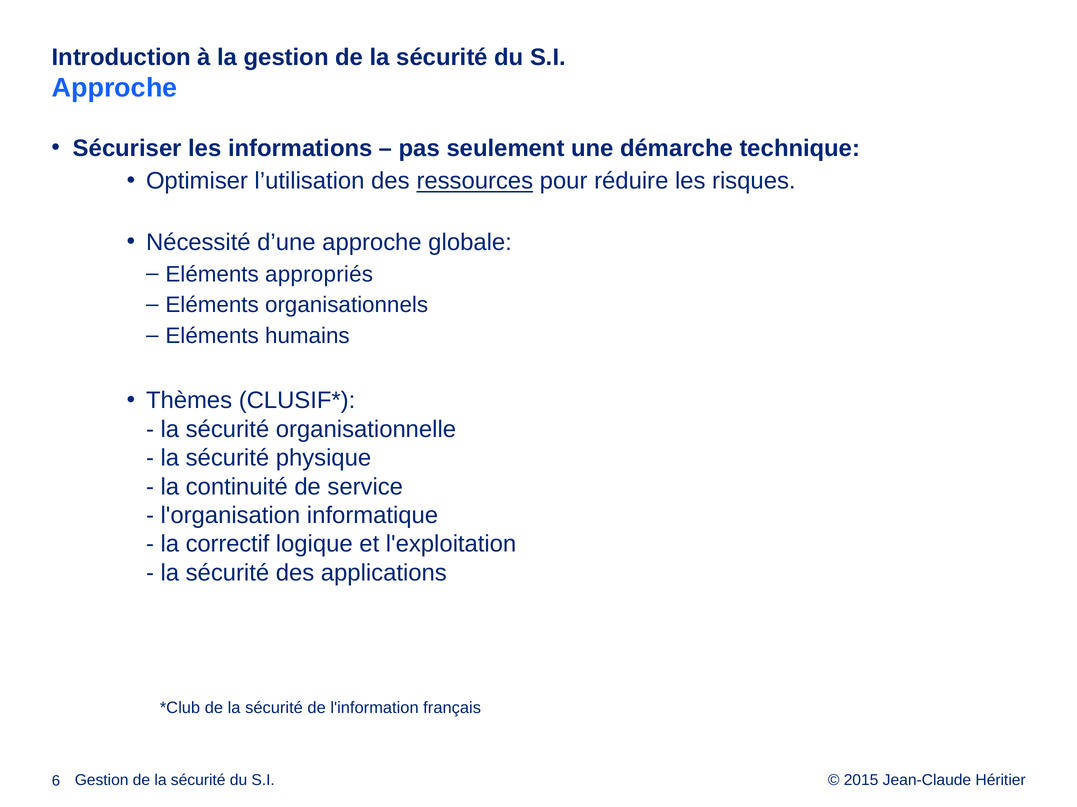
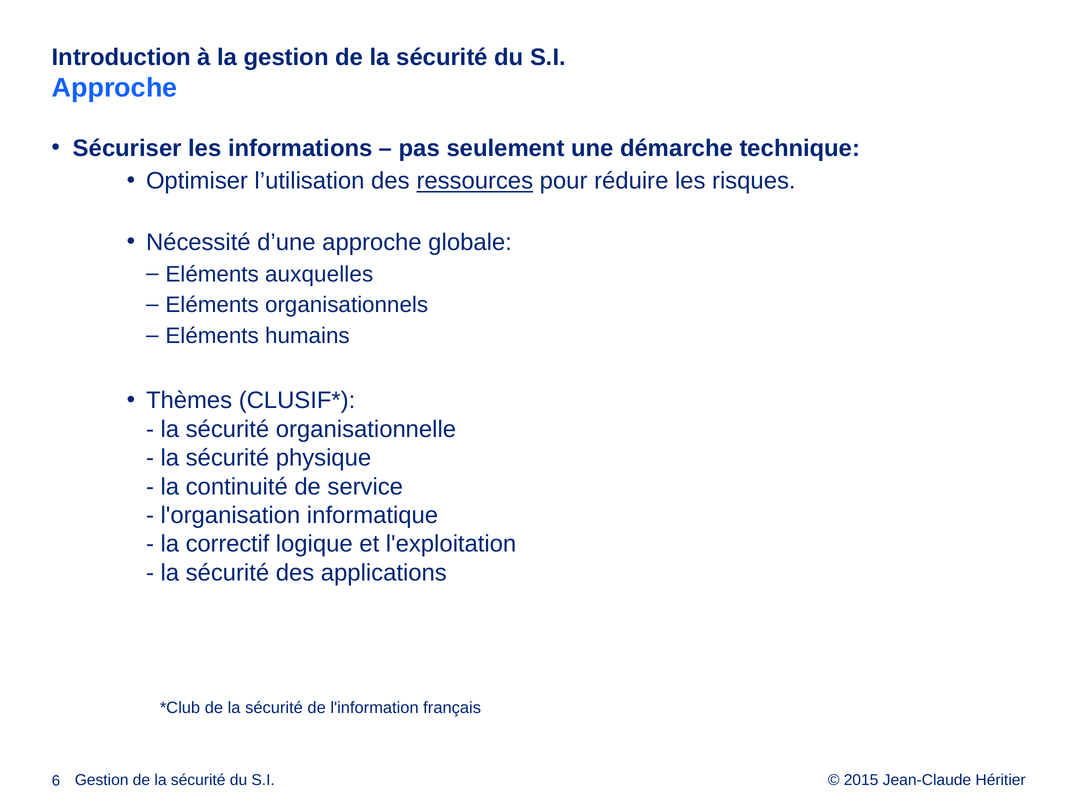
appropriés: appropriés -> auxquelles (319, 274)
